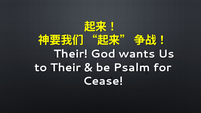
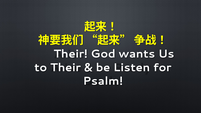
Psalm: Psalm -> Listen (132, 68)
Cease: Cease -> Psalm (103, 81)
